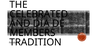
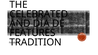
MEMBERS: MEMBERS -> FEATURES (32, 33)
